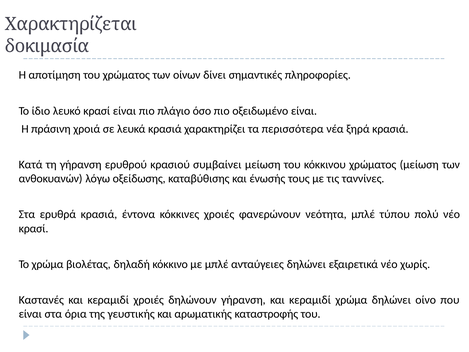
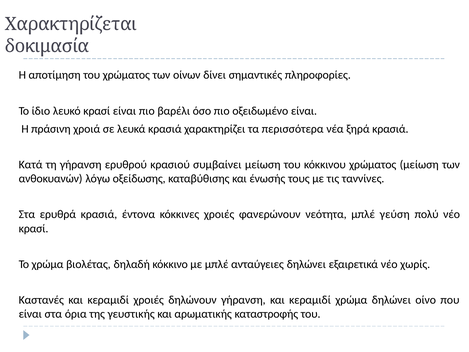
πλάγιο: πλάγιο -> βαρέλι (174, 111)
τύπου: τύπου -> γεύση (395, 214)
